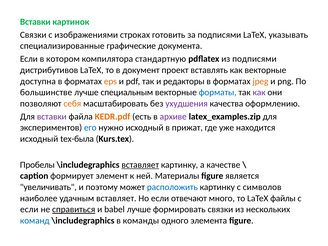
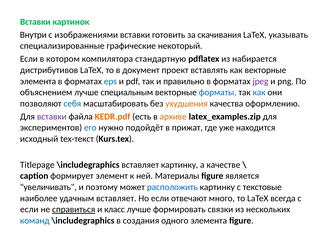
Связки: Связки -> Внутри (33, 35)
изображениями строках: строках -> вставки (135, 35)
за подписями: подписями -> скачивания (219, 35)
документа: документа -> некоторый (180, 46)
из подписями: подписями -> набирается (254, 59)
доступна: доступна -> элемента (38, 81)
eps colour: orange -> blue (110, 81)
редакторы: редакторы -> правильно (184, 81)
jpeg colour: orange -> purple (260, 81)
большинстве: большинстве -> объяснением (46, 92)
как colour: purple -> blue (259, 92)
себя colour: orange -> blue (72, 104)
ухудшения colour: purple -> orange (187, 104)
архиве colour: purple -> orange (173, 117)
нужно исходный: исходный -> подойдёт (144, 128)
tex-была: tex-была -> tex-текст (77, 139)
Пробелы: Пробелы -> Titlepage (37, 165)
вставляет underline: present -> none (140, 165)
символов: символов -> текстовые (262, 187)
файлы: файлы -> всегда (283, 198)
babel: babel -> класс (115, 209)
команды: команды -> создания (141, 221)
